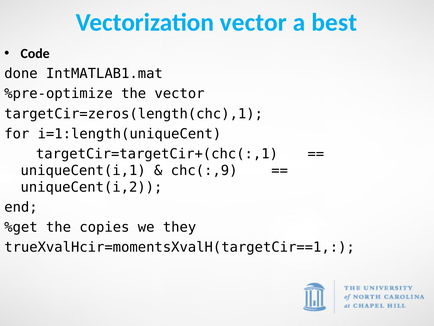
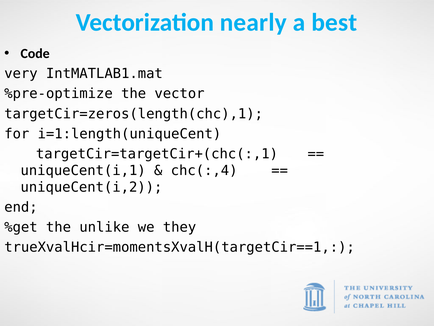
Vectorization vector: vector -> nearly (253, 22)
done: done -> very (21, 74)
chc(:,9: chc(:,9 -> chc(:,4 (204, 170)
copies: copies -> unlike (104, 227)
